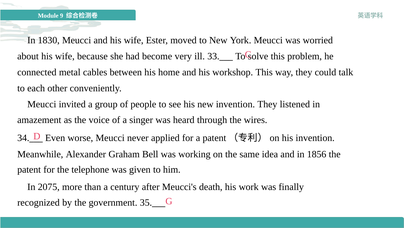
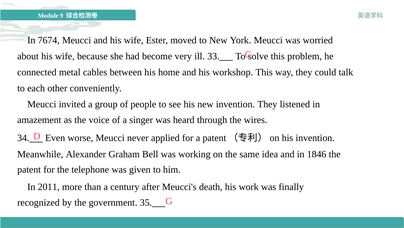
1830: 1830 -> 7674 (49, 40)
1856: 1856 -> 1846 (317, 154)
2075: 2075 -> 2011 (49, 186)
